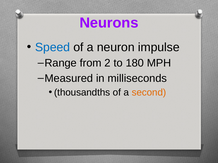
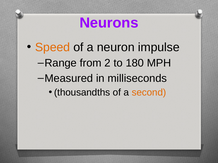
Speed colour: blue -> orange (53, 47)
